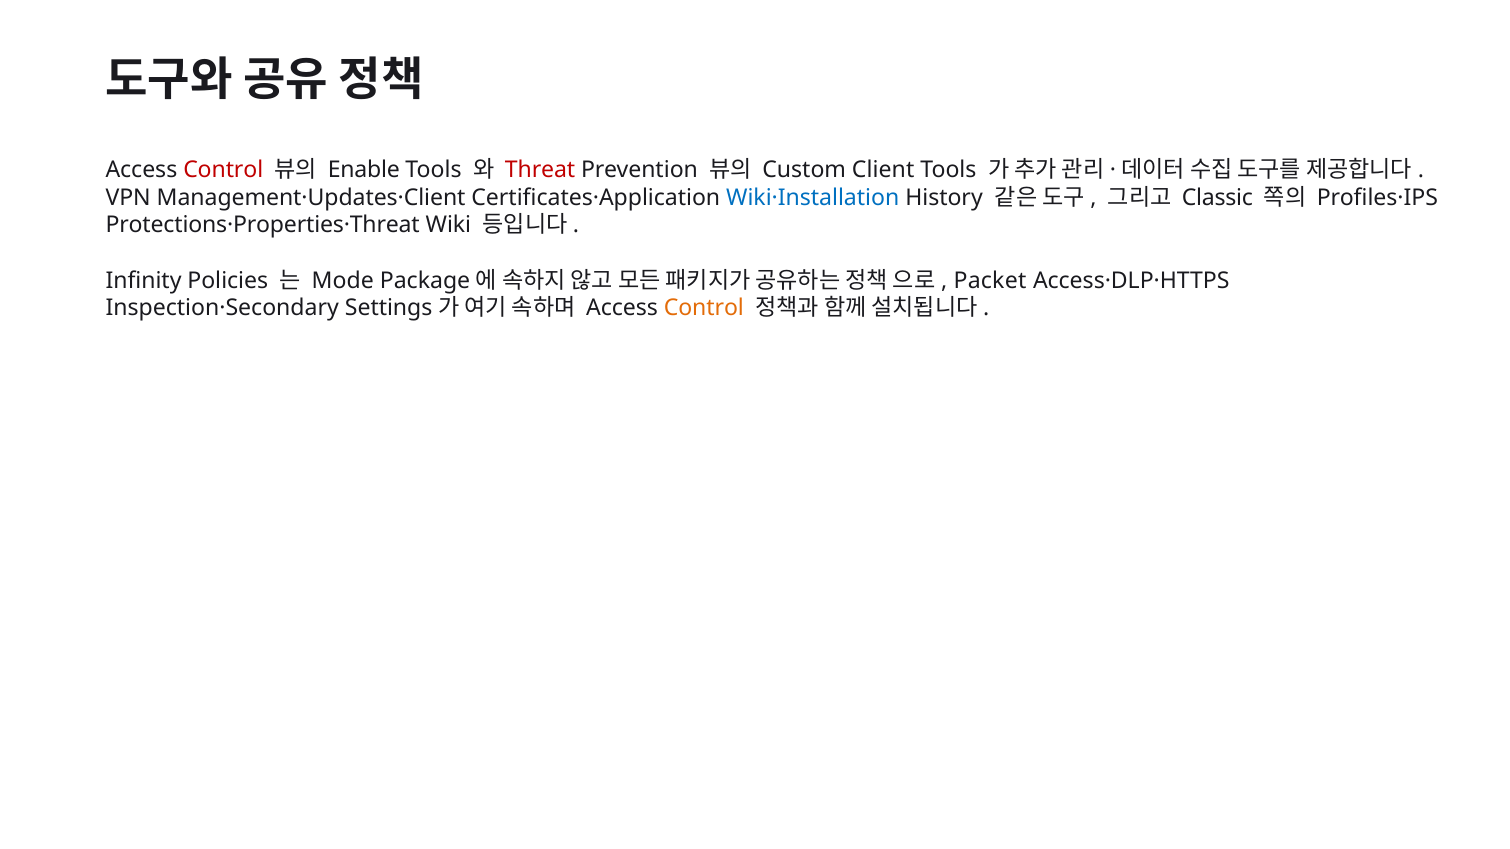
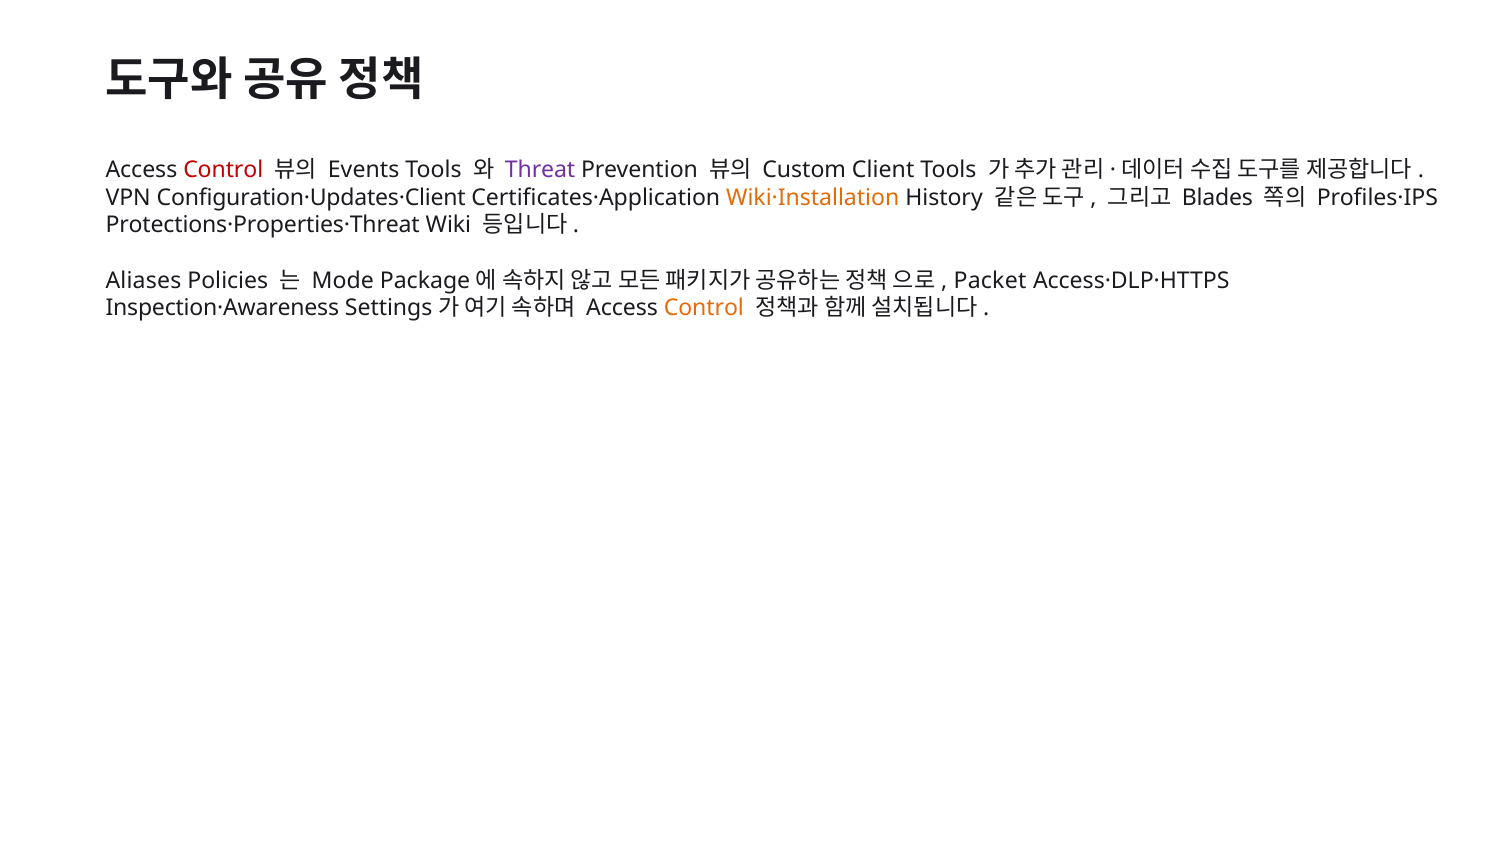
Enable: Enable -> Events (364, 170)
Threat colour: red -> purple (540, 170)
Management·Updates·Client: Management·Updates·Client -> Configuration·Updates·Client (311, 198)
Wiki·Installation colour: blue -> orange (813, 198)
Classic: Classic -> Blades (1217, 198)
Infinity: Infinity -> Aliases (143, 281)
Inspection·Secondary: Inspection·Secondary -> Inspection·Awareness (222, 309)
